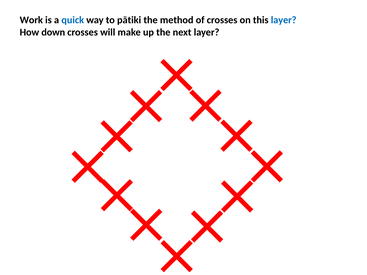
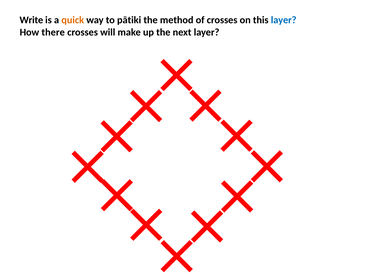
Work: Work -> Write (31, 20)
quick colour: blue -> orange (73, 20)
down: down -> there (53, 32)
